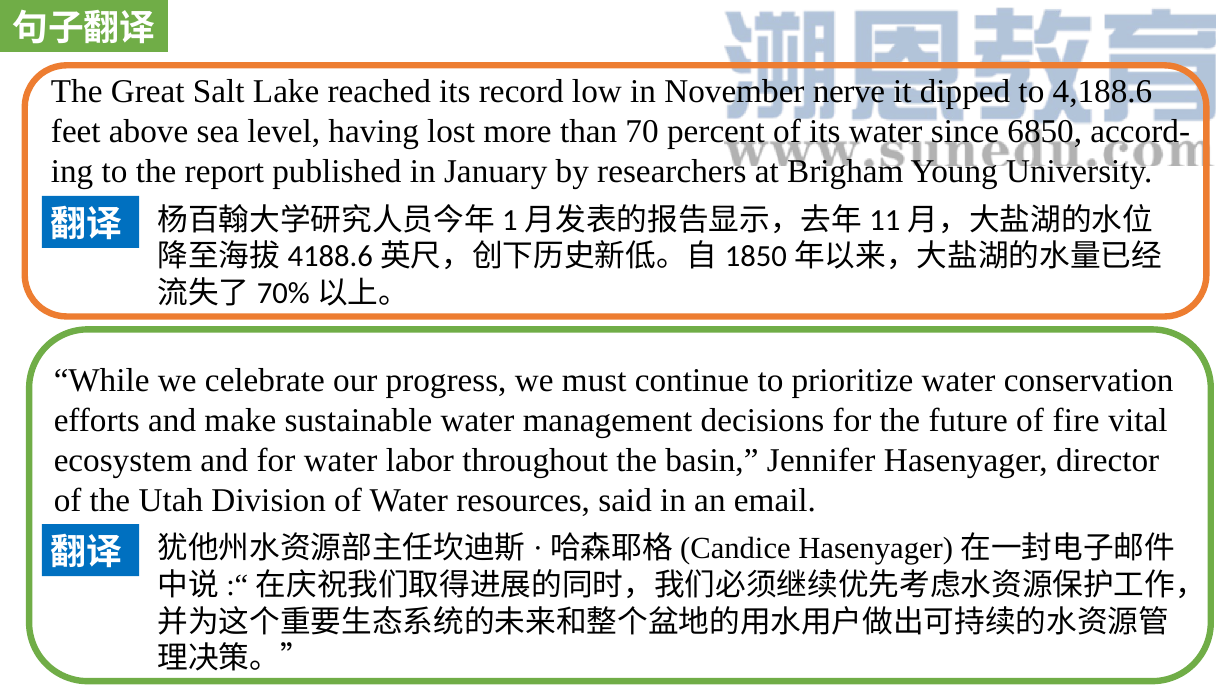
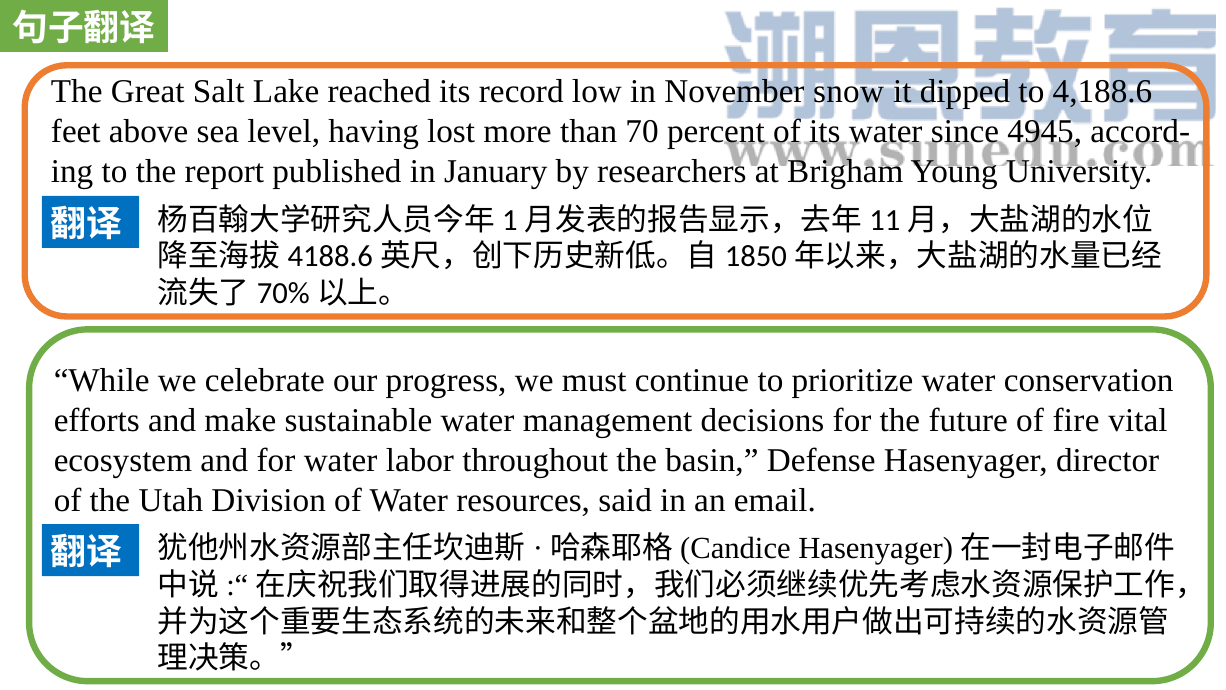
nerve: nerve -> snow (849, 92)
6850: 6850 -> 4945 (1045, 131)
Jennifer: Jennifer -> Defense (821, 460)
